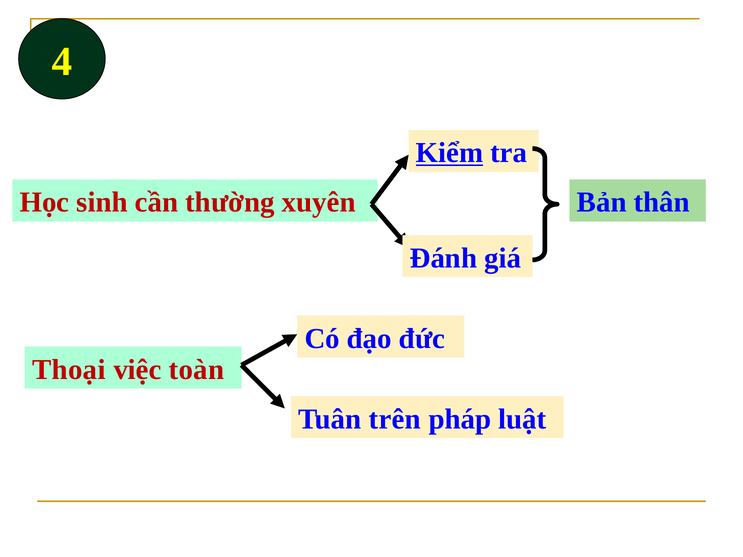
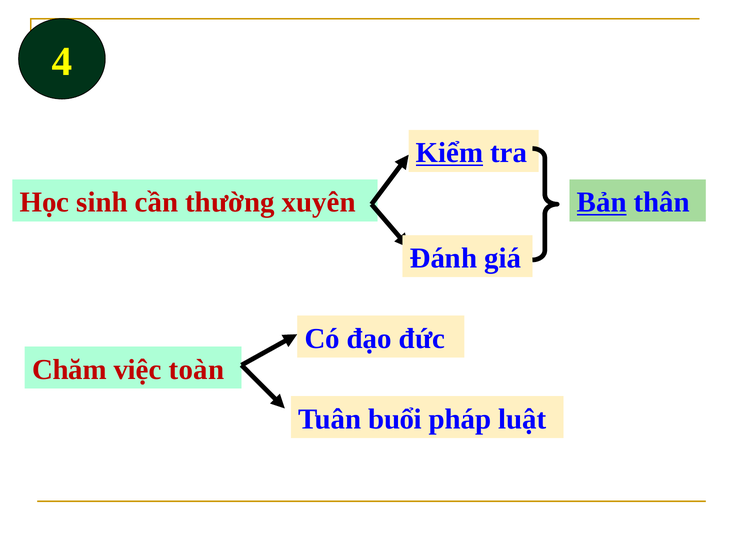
Bản underline: none -> present (602, 203)
Thoại: Thoại -> Chăm (69, 370)
trên: trên -> buổi (395, 419)
